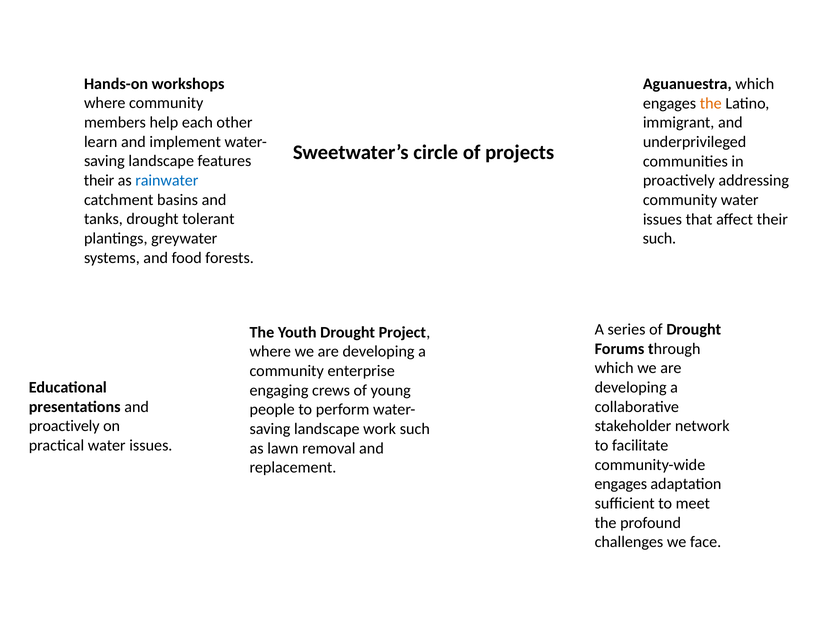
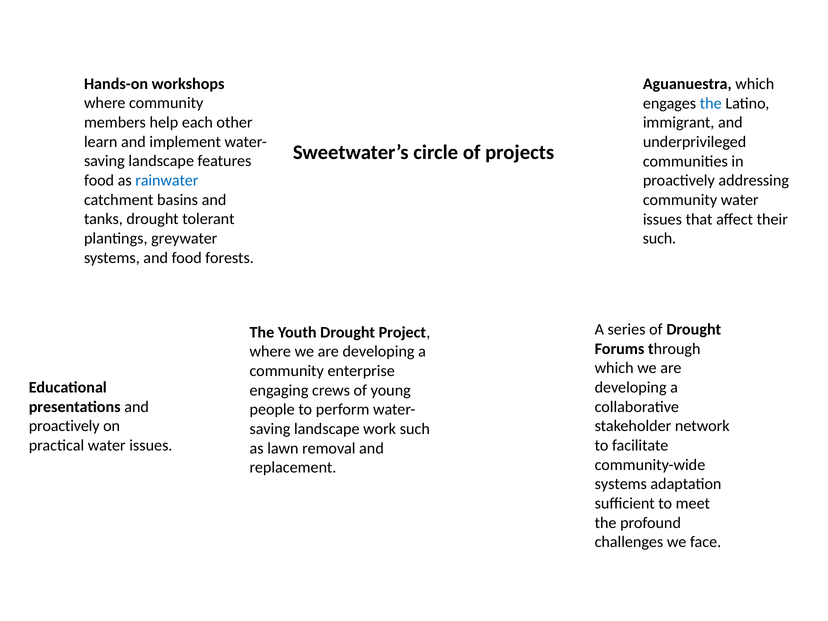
the colour: orange -> blue (711, 103)
their: their -> food (99, 180)
engages: engages -> systems (621, 484)
